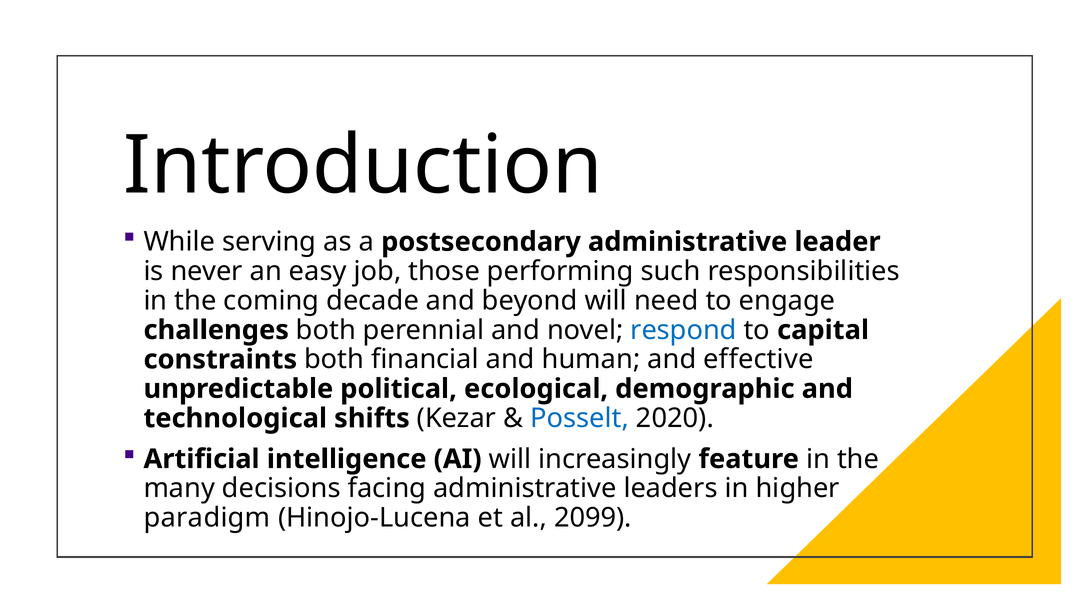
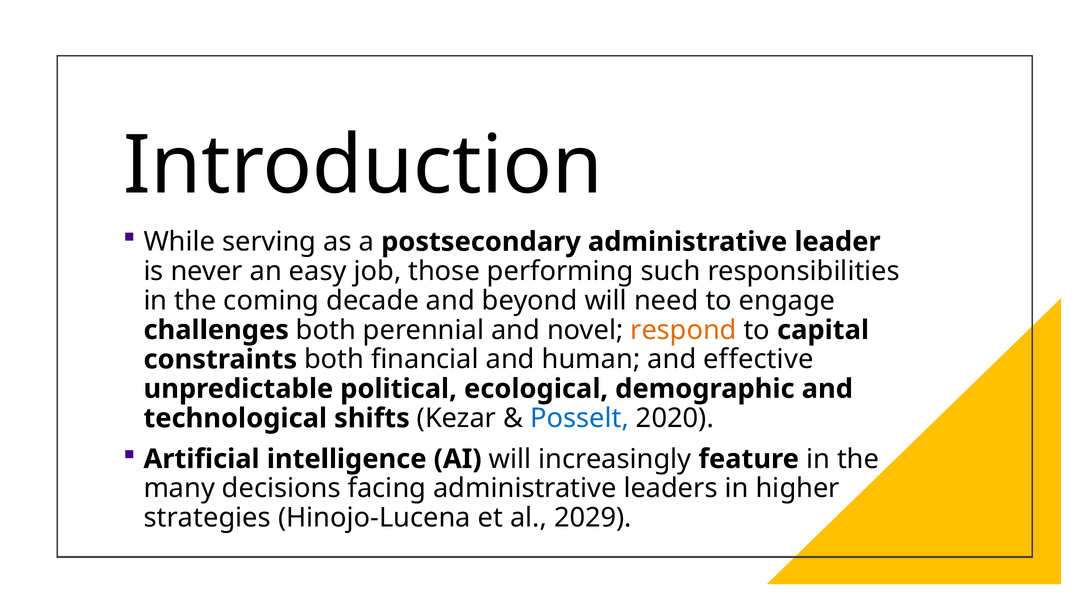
respond colour: blue -> orange (684, 330)
paradigm: paradigm -> strategies (207, 518)
2099: 2099 -> 2029 (593, 518)
